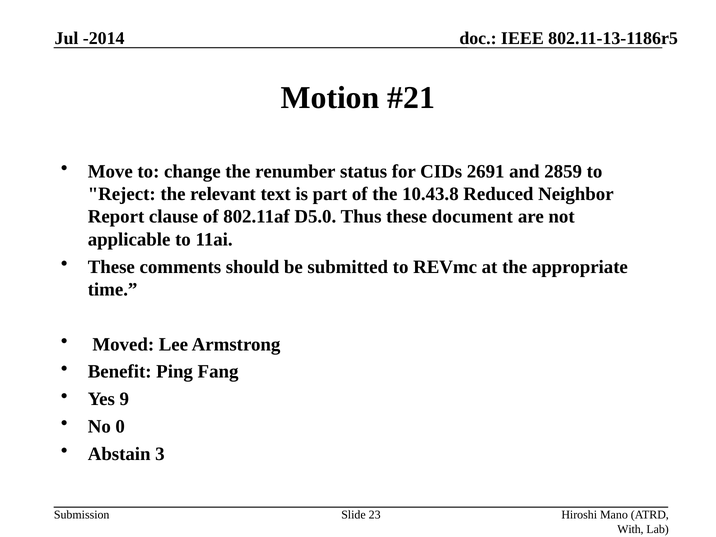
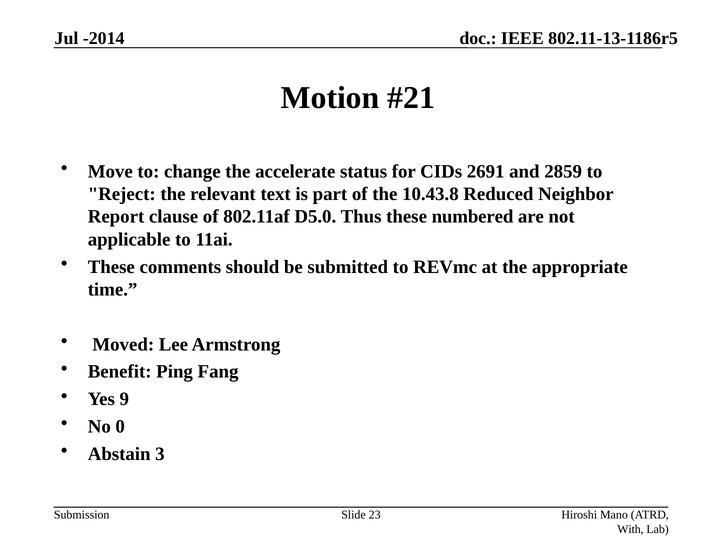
renumber: renumber -> accelerate (295, 171)
document: document -> numbered (473, 217)
